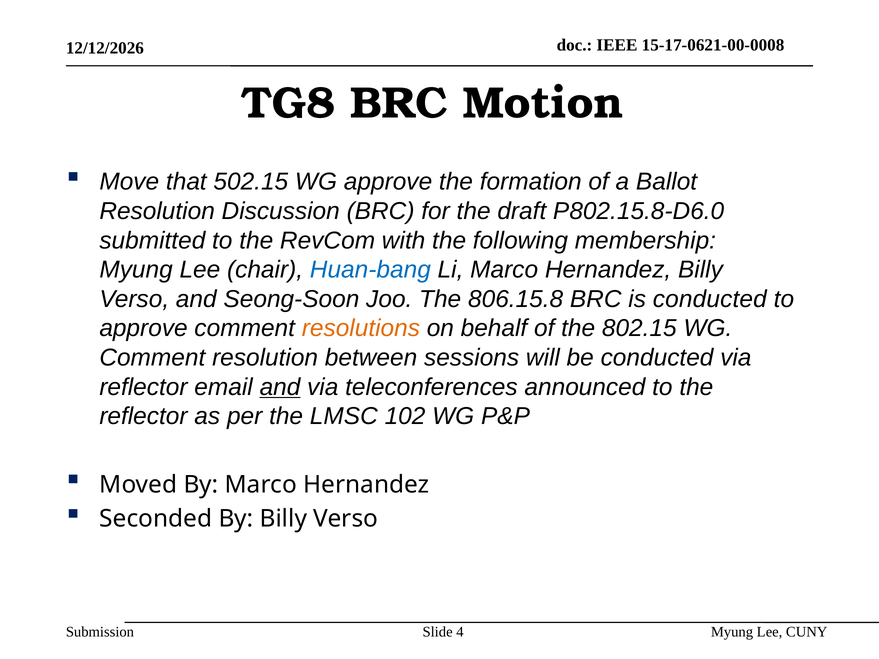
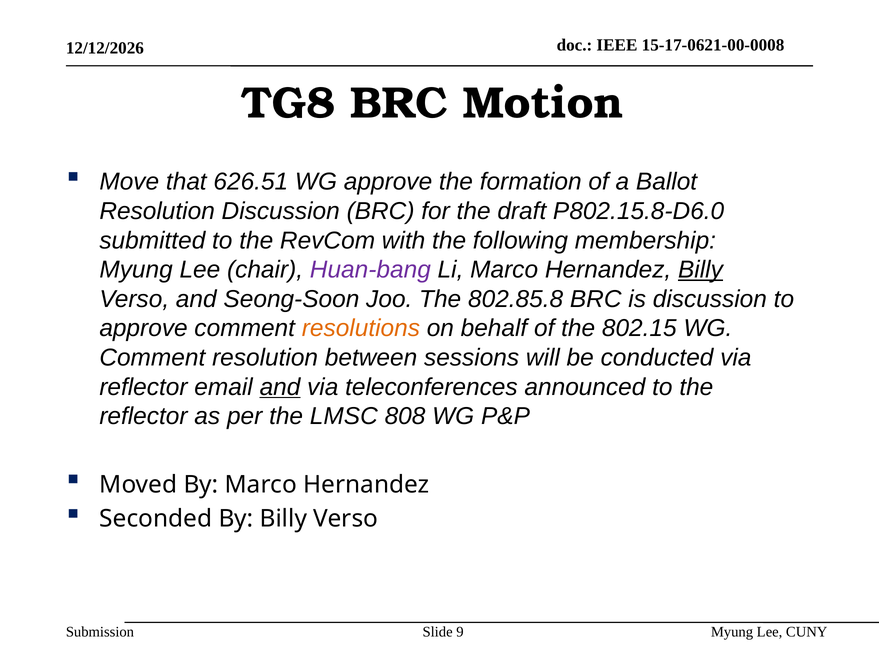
502.15: 502.15 -> 626.51 (251, 182)
Huan-bang colour: blue -> purple (370, 270)
Billy underline: none -> present (700, 270)
806.15.8: 806.15.8 -> 802.85.8 (516, 299)
is conducted: conducted -> discussion (710, 299)
102: 102 -> 808 (405, 416)
4: 4 -> 9 (460, 632)
